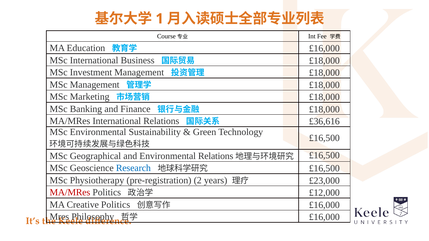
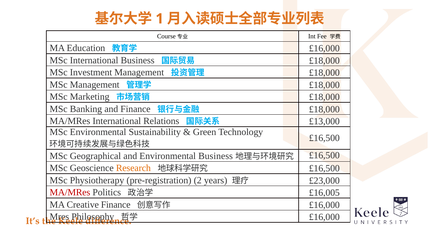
£36,616: £36,616 -> £13,000 (324, 122)
Environmental Relations: Relations -> Business (216, 156)
Research colour: blue -> orange (133, 168)
£12,000: £12,000 -> £16,005 (324, 193)
Creative Politics: Politics -> Finance (116, 205)
